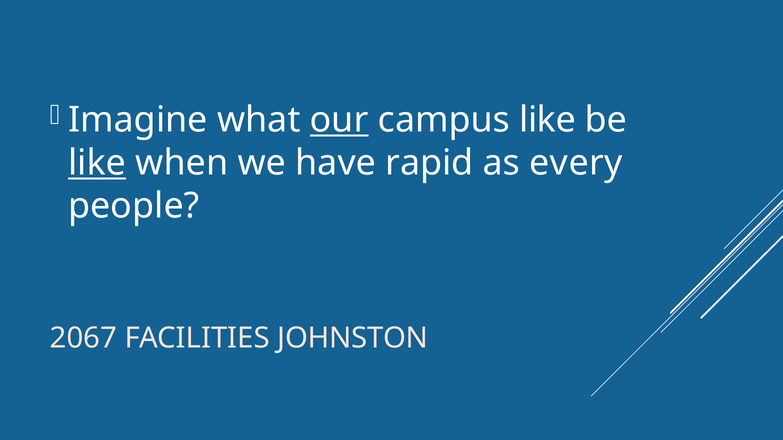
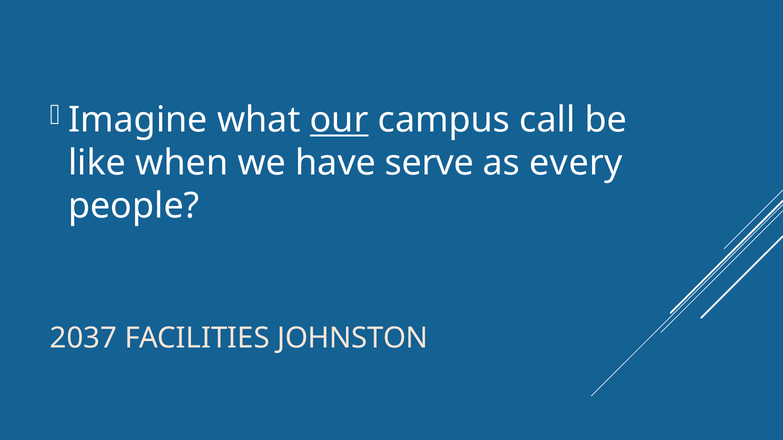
campus like: like -> call (547, 120)
like underline: present -> none (97, 163)
rapid: rapid -> serve (429, 163)
2067: 2067 -> 2037 (83, 339)
